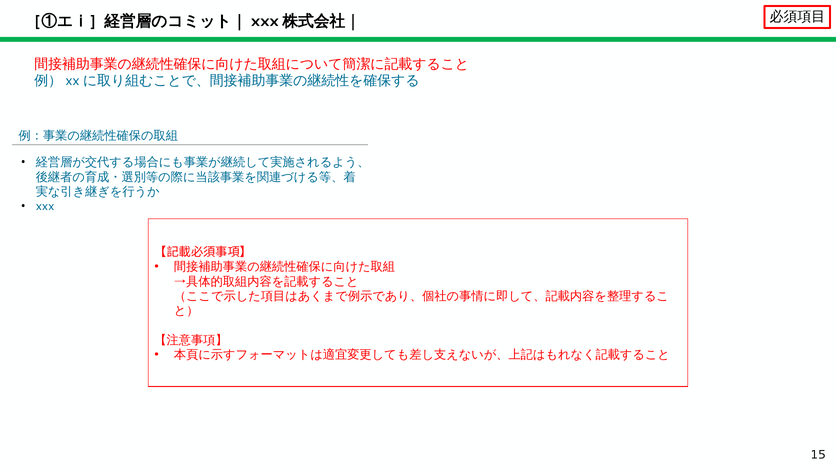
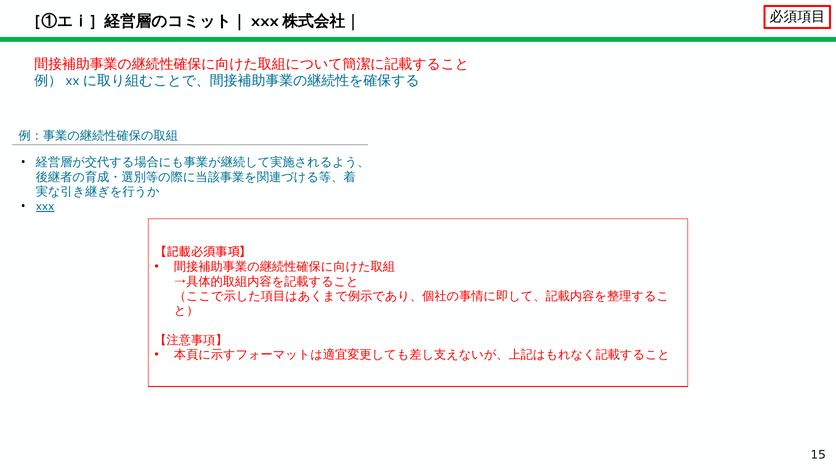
xxx underline: none -> present (45, 206)
